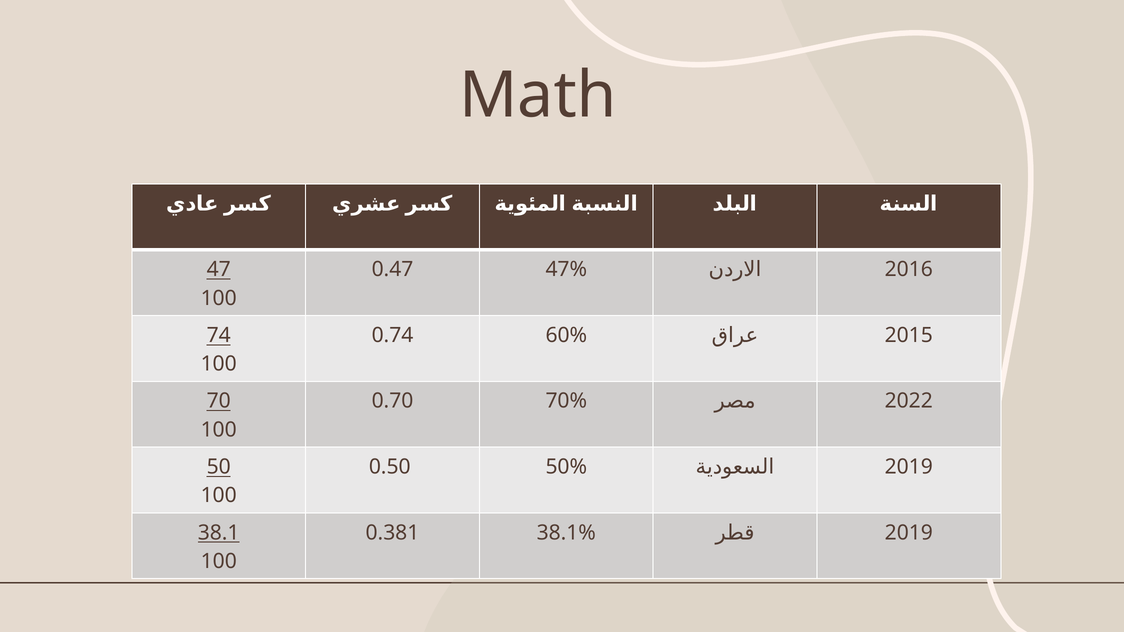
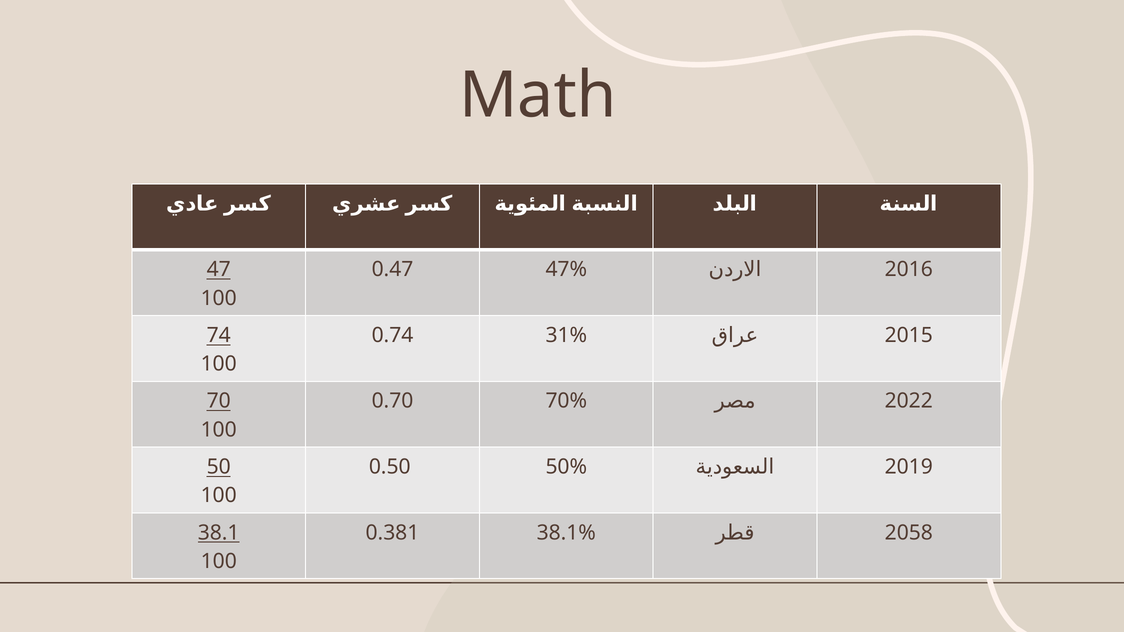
60%: 60% -> 31% (566, 335)
2019: 2019 -> 2058 (909, 533)
